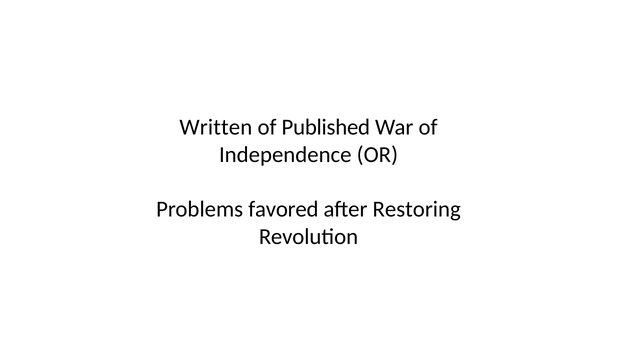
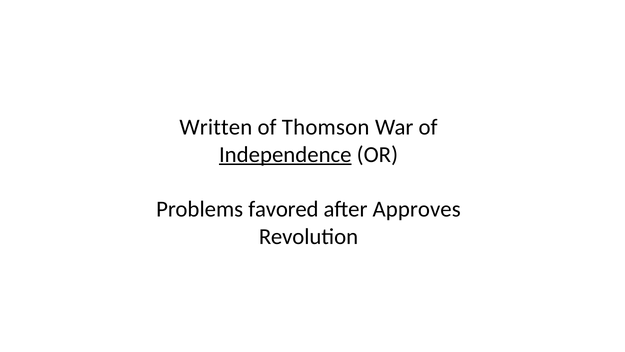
Published: Published -> Thomson (326, 127)
Independence underline: none -> present (285, 154)
Restoring: Restoring -> Approves (417, 209)
